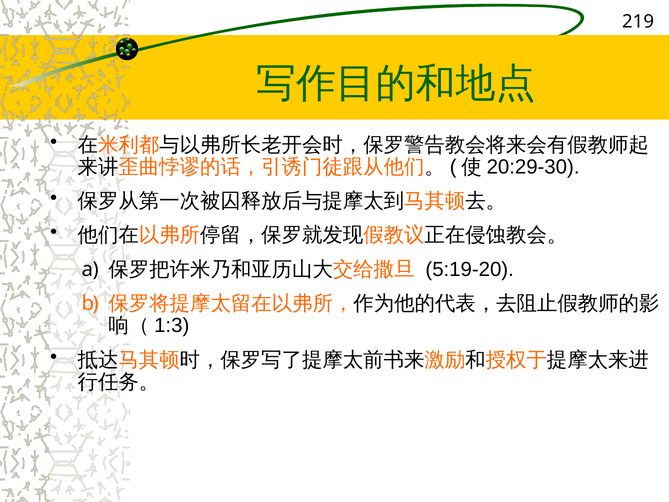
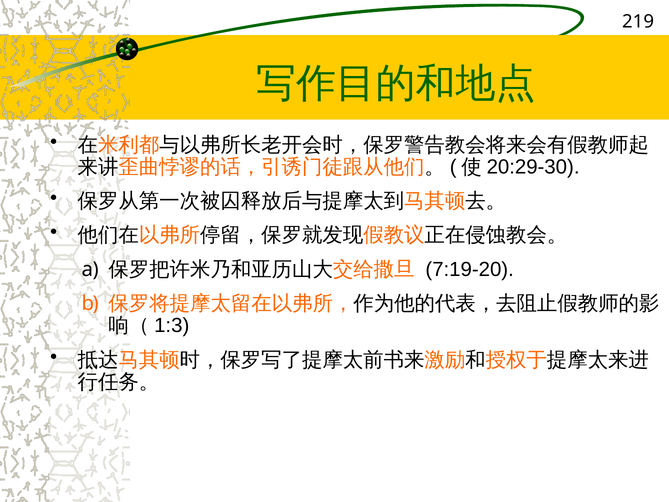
5:19-20: 5:19-20 -> 7:19-20 (470, 269)
